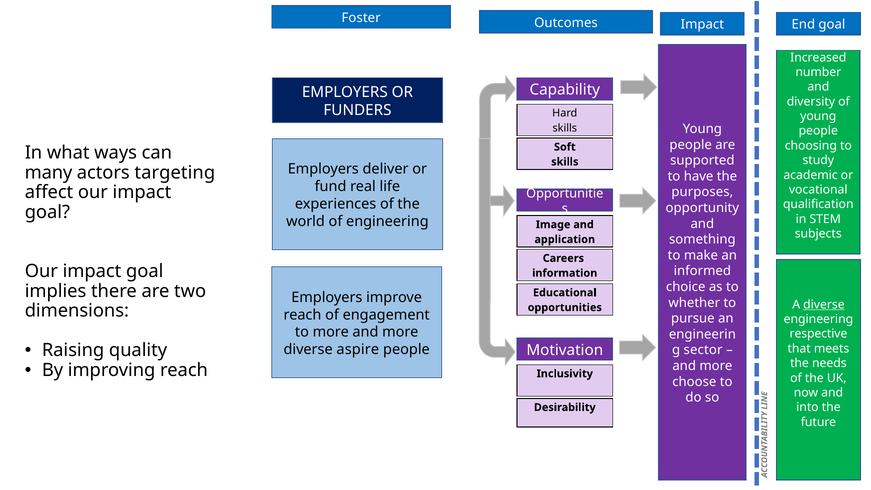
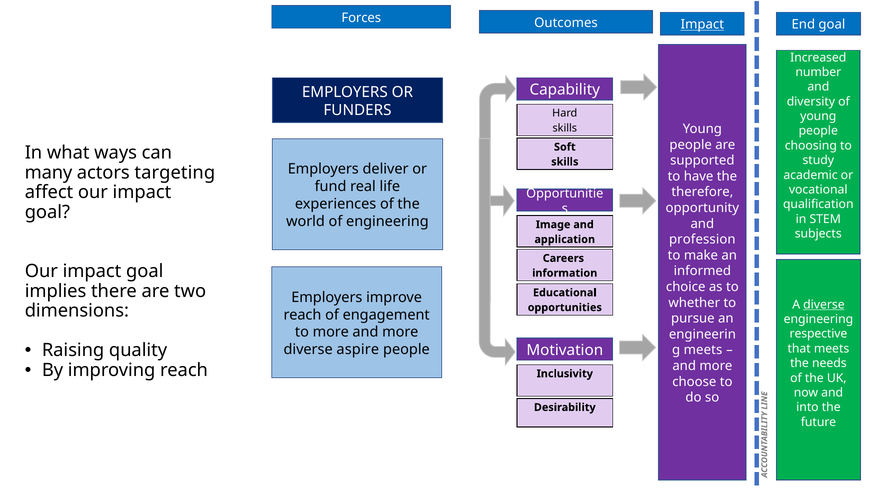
Foster: Foster -> Forces (361, 18)
Impact underline: none -> present (702, 25)
purposes: purposes -> therefore (702, 192)
something: something -> profession (702, 239)
sector: sector -> meets (703, 350)
